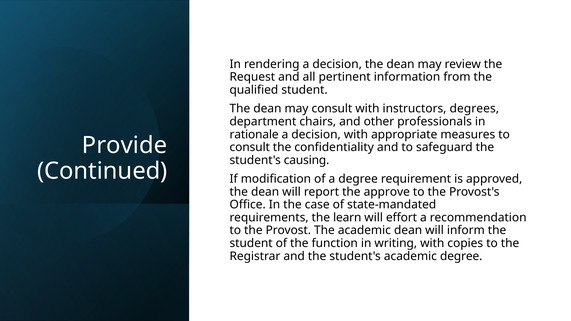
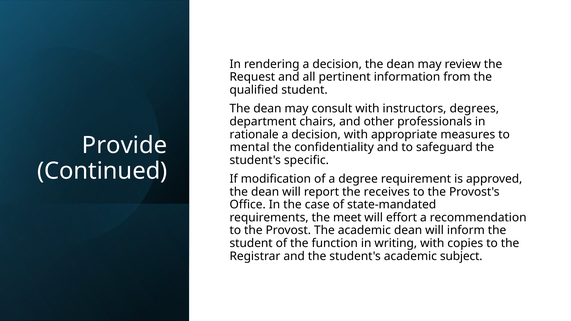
consult: consult -> mental (250, 147)
causing: causing -> specific (306, 160)
approve: approve -> receives (387, 192)
learn: learn -> meet (347, 218)
academic degree: degree -> subject (461, 256)
